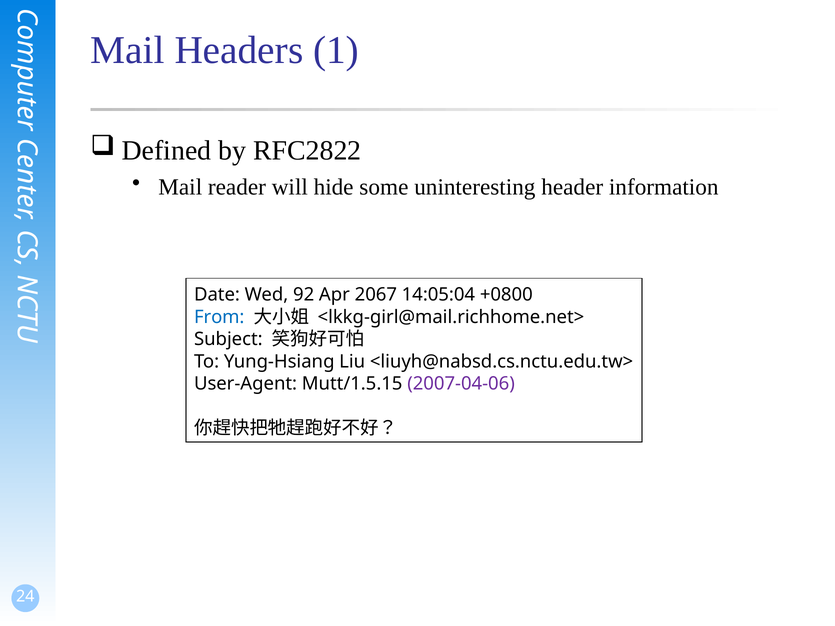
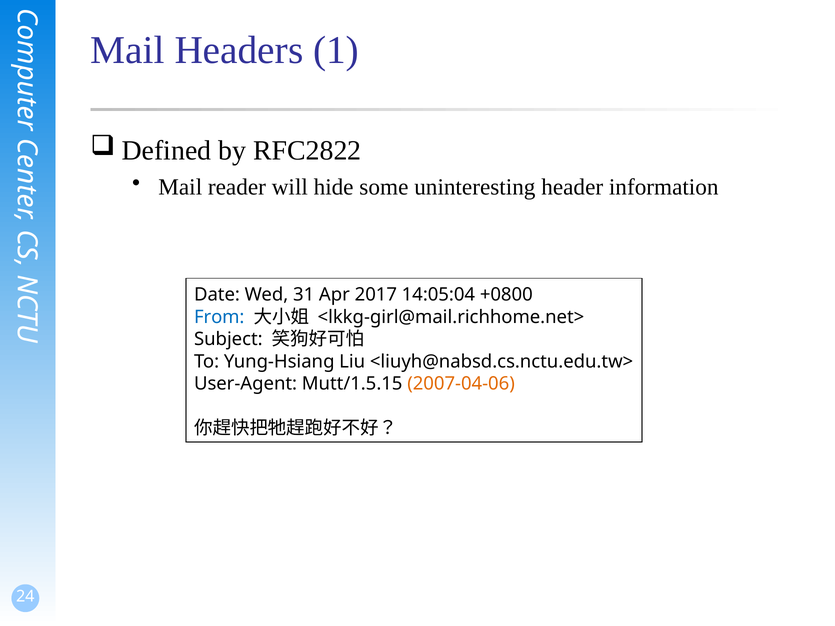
92: 92 -> 31 (304, 295)
2067: 2067 -> 2017 (376, 295)
2007-04-06 colour: purple -> orange (461, 384)
